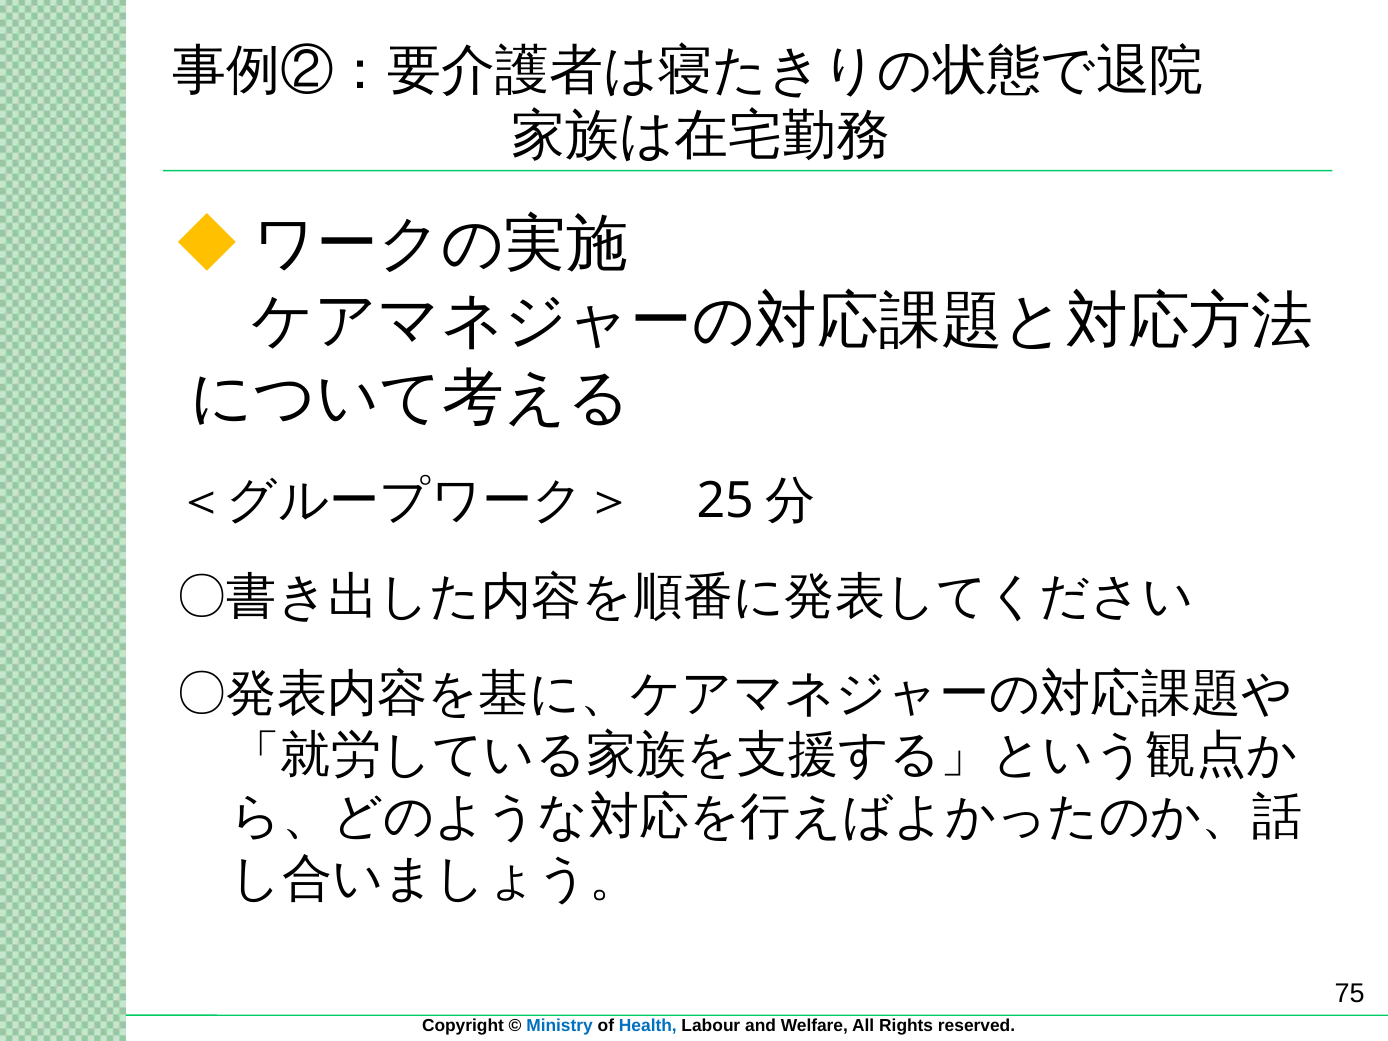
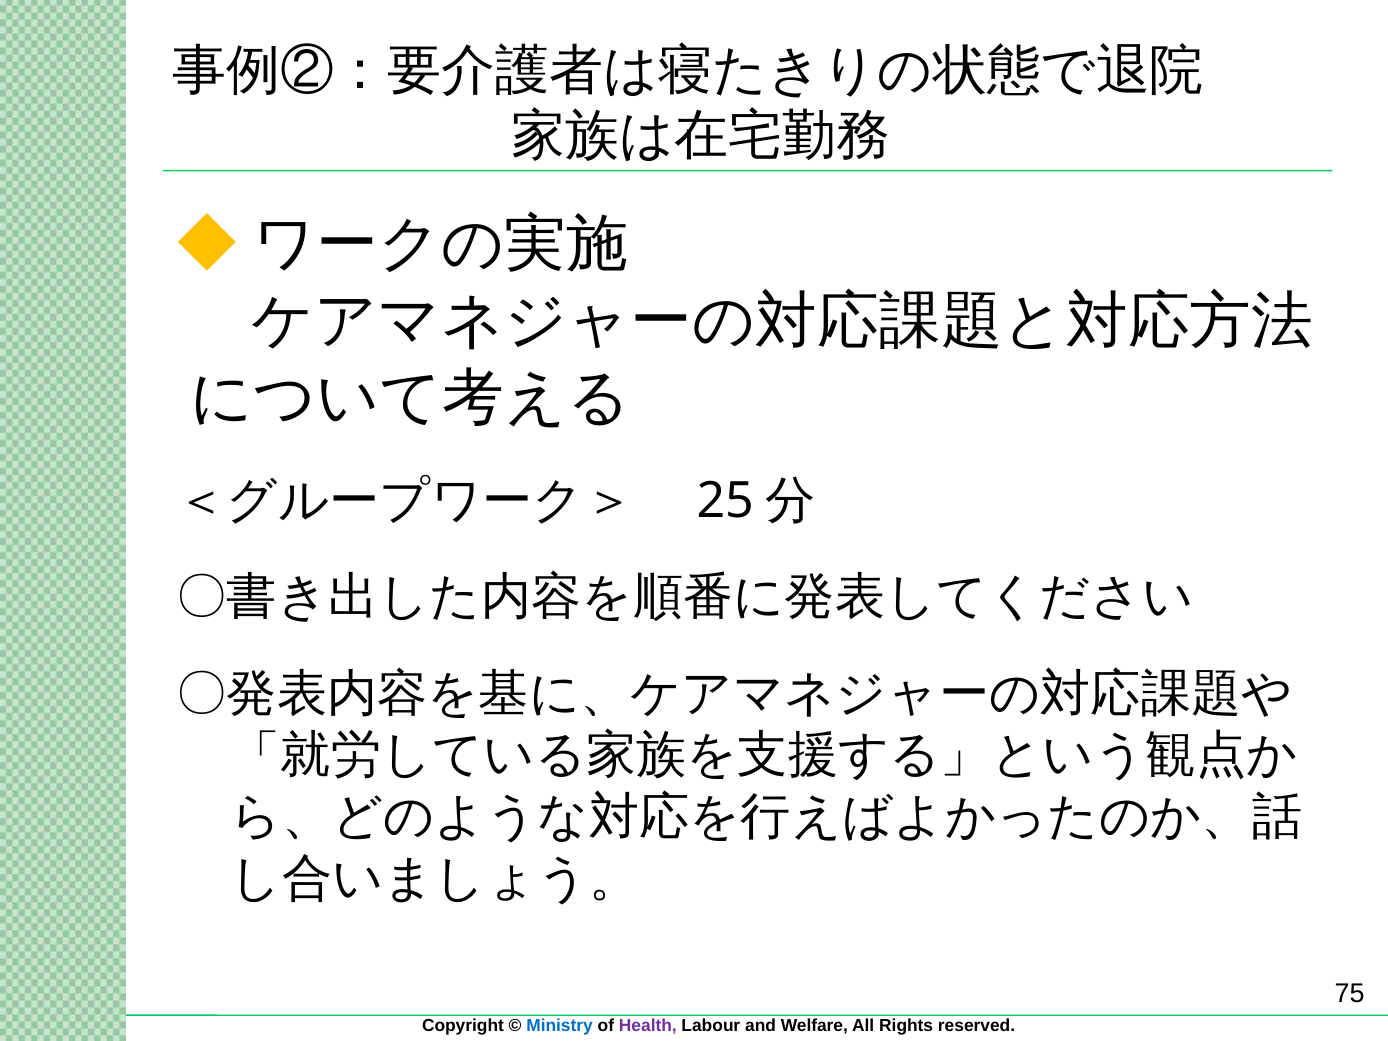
Health colour: blue -> purple (648, 1026)
